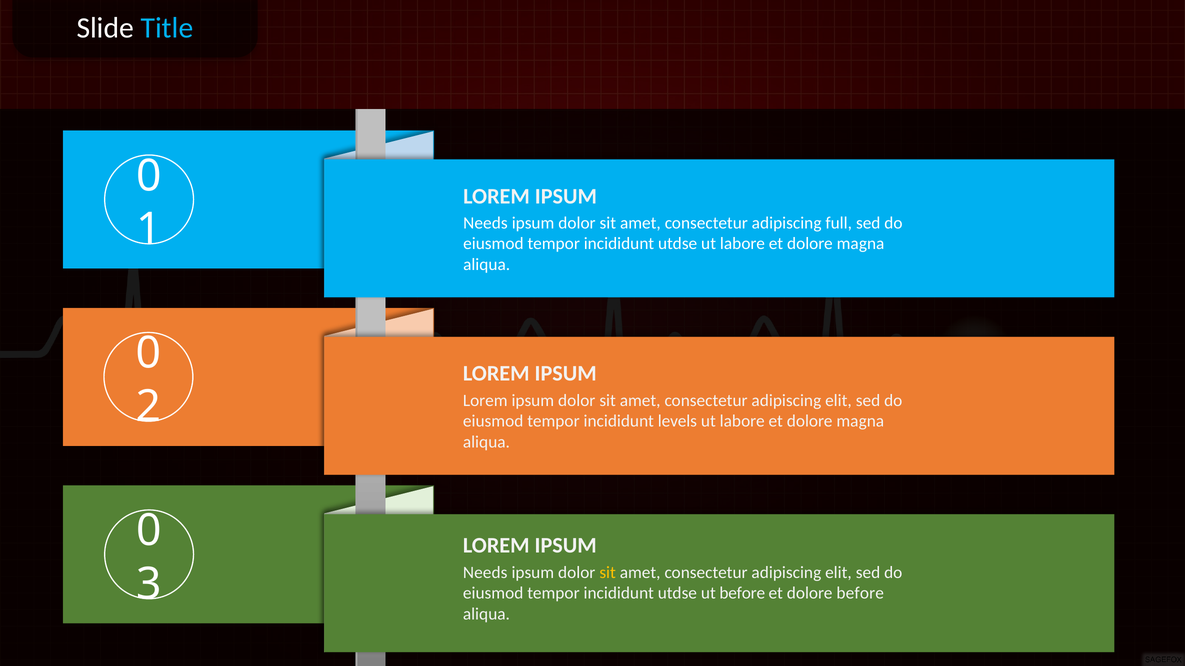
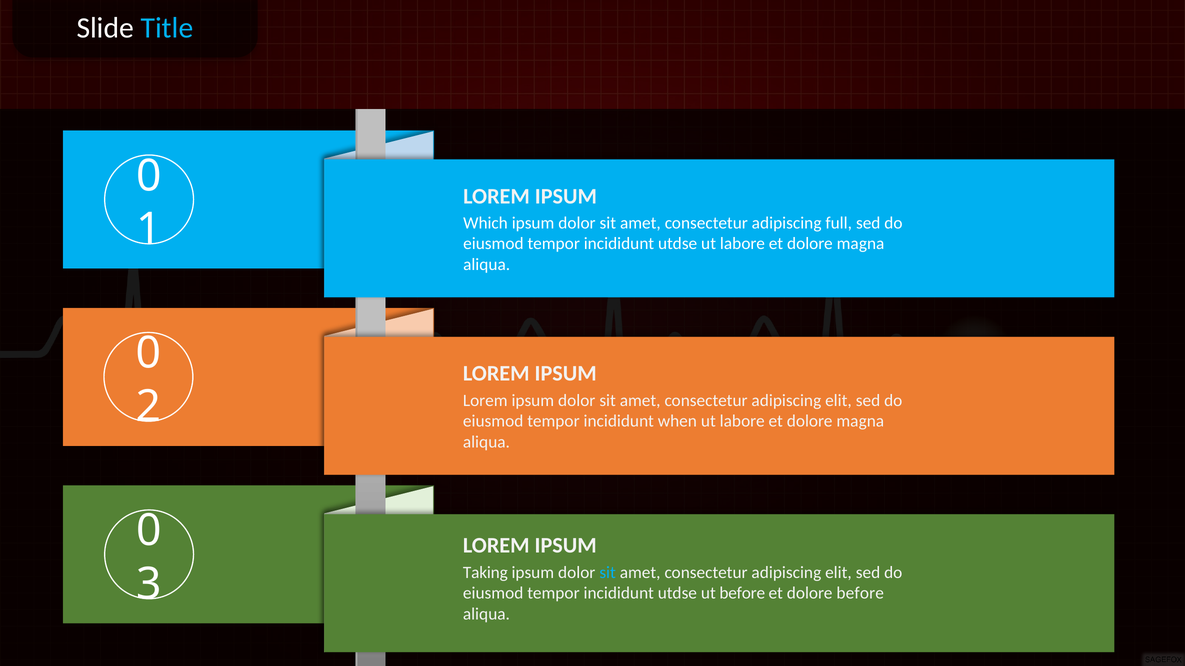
Needs: Needs -> Which (486, 223)
levels: levels -> when (677, 422)
Needs: Needs -> Taking (485, 573)
sit colour: yellow -> light blue (608, 573)
